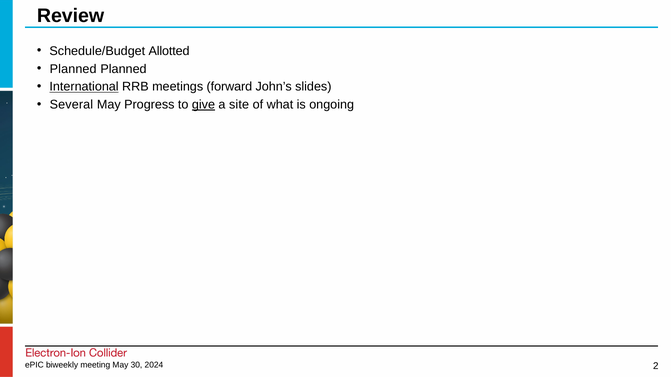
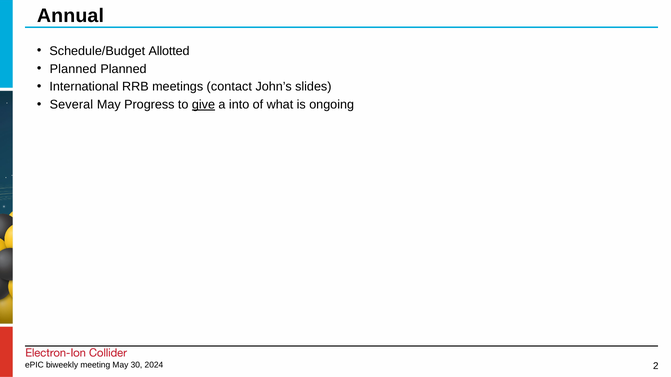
Review: Review -> Annual (70, 16)
International underline: present -> none (84, 87)
forward: forward -> contact (229, 87)
site: site -> into (239, 105)
